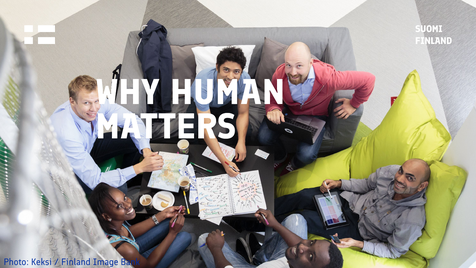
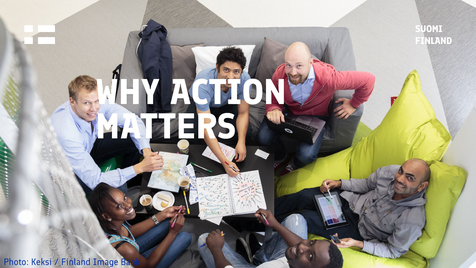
HUMAN: HUMAN -> ACTION (228, 92)
